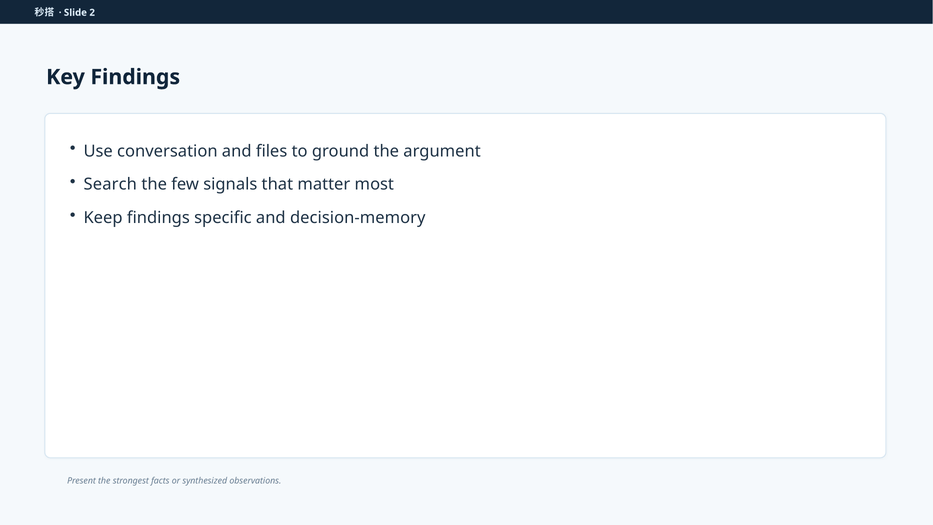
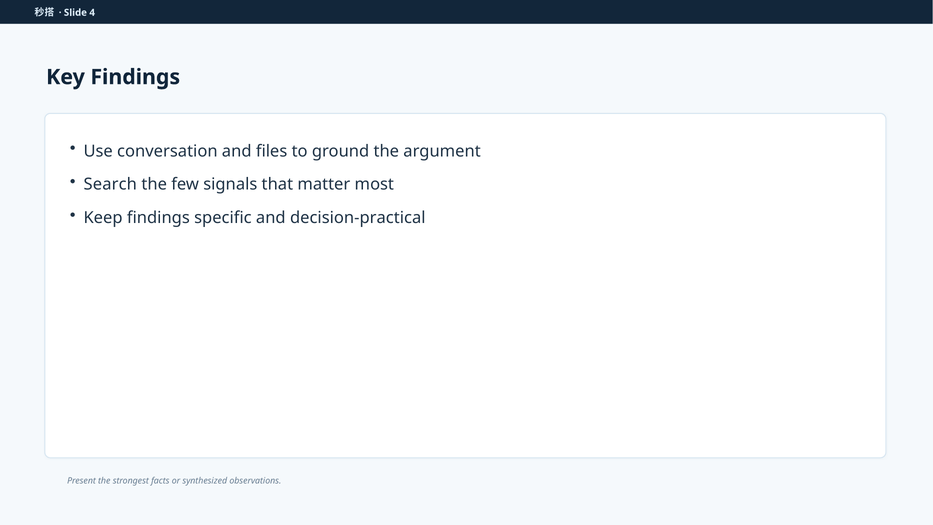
2: 2 -> 4 (92, 13)
decision-memory: decision-memory -> decision-practical (358, 218)
